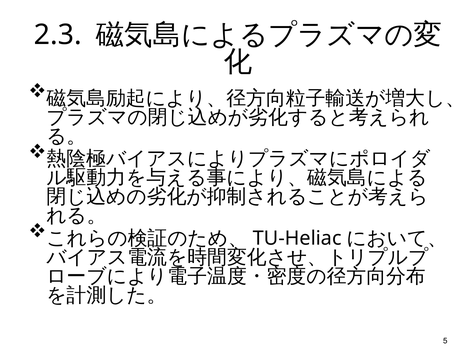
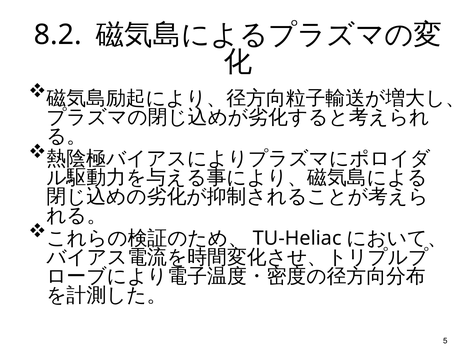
2.3: 2.3 -> 8.2 (58, 35)
